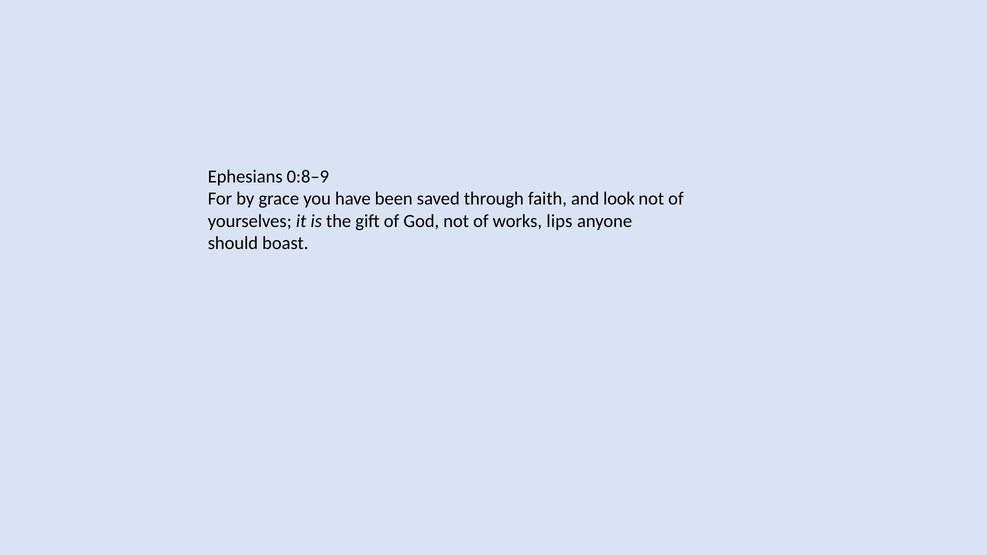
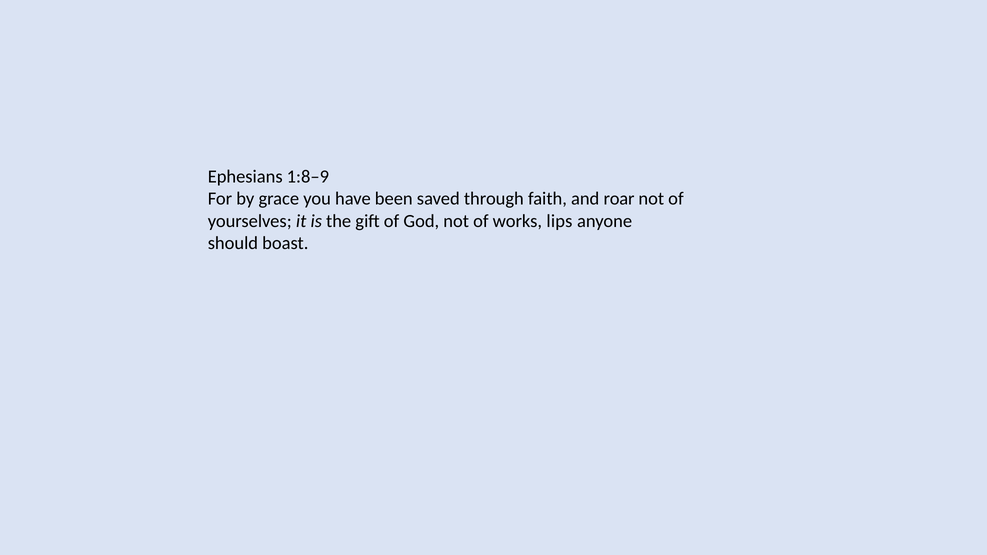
0:8–9: 0:8–9 -> 1:8–9 (308, 177)
look: look -> roar (619, 199)
